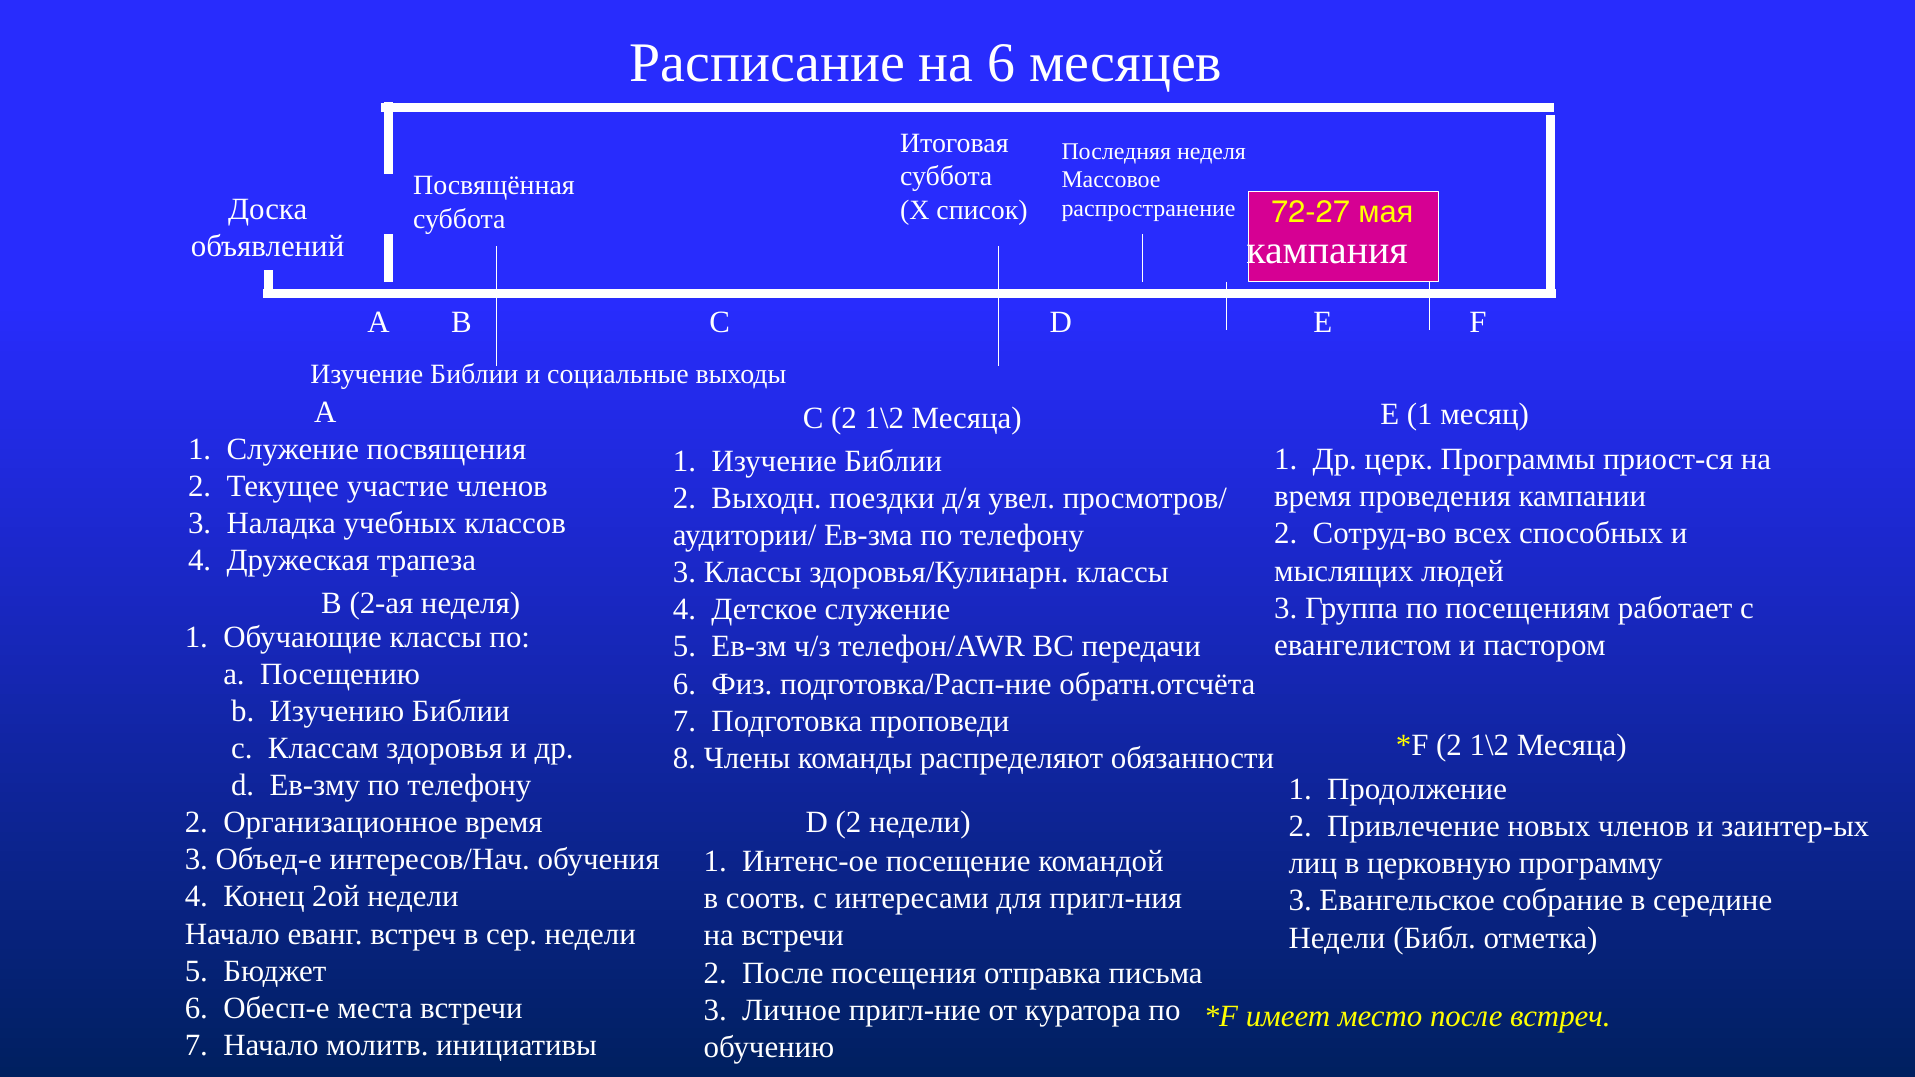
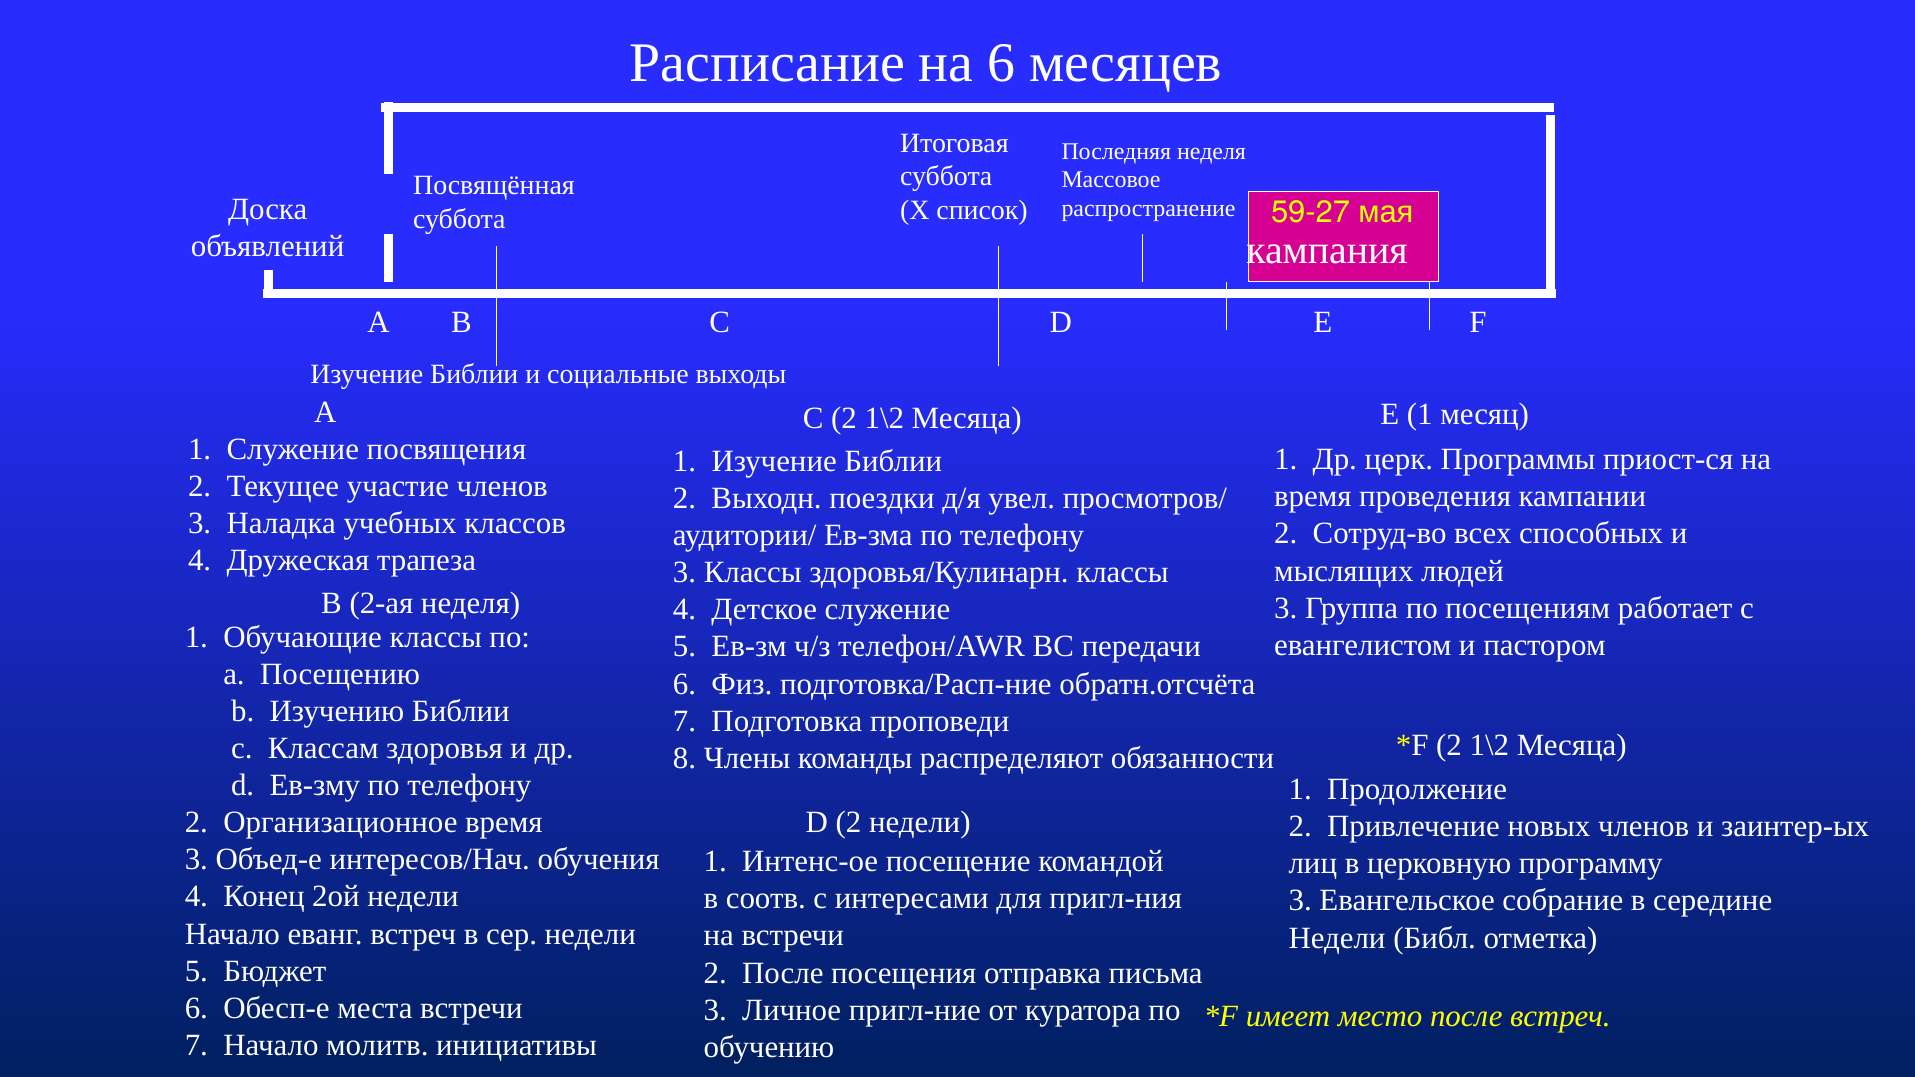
72-27: 72-27 -> 59-27 (1311, 212)
